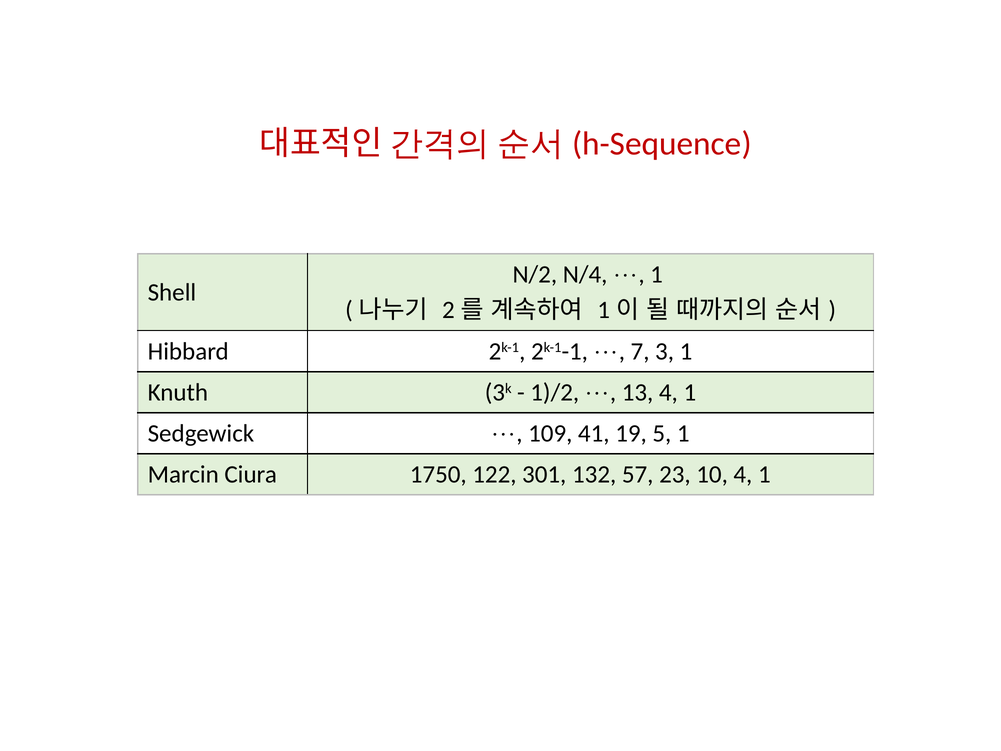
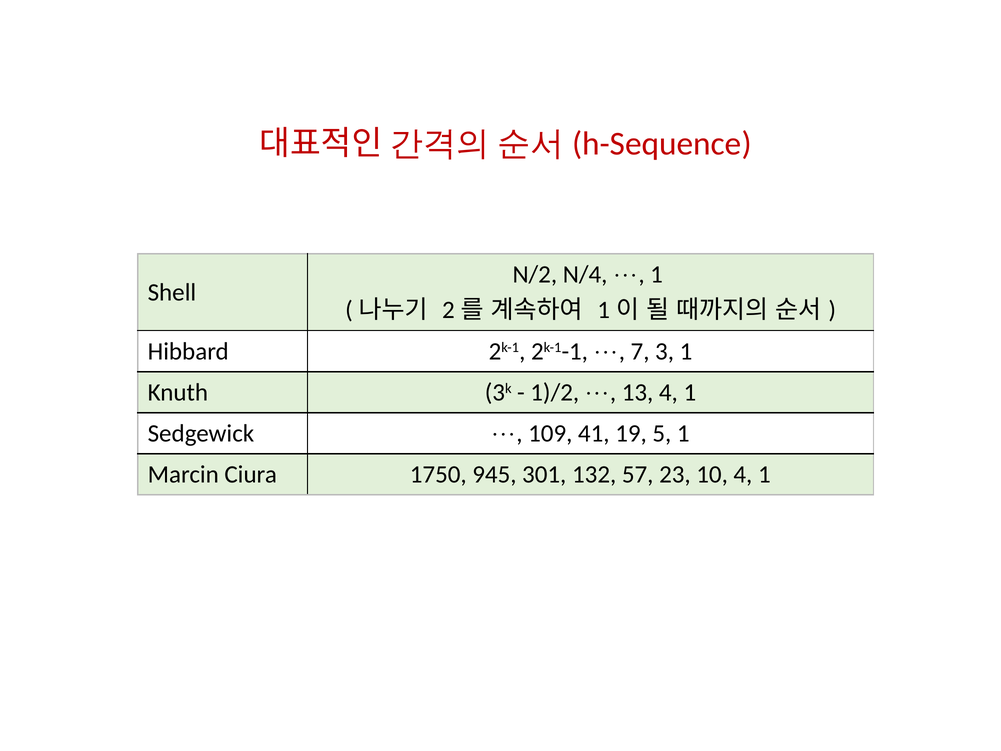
122: 122 -> 945 (494, 474)
